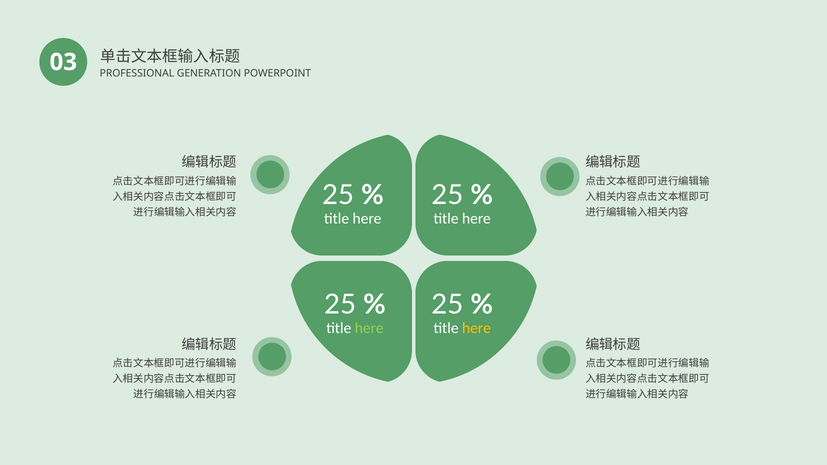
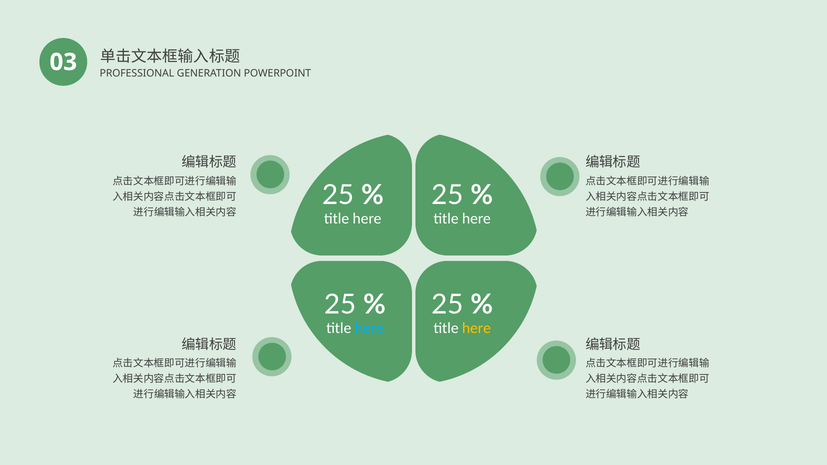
here colour: light green -> light blue (369, 328)
